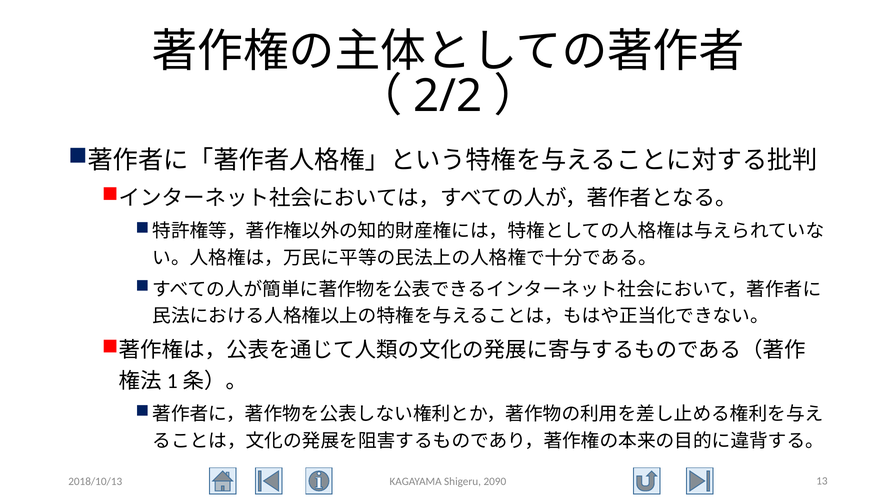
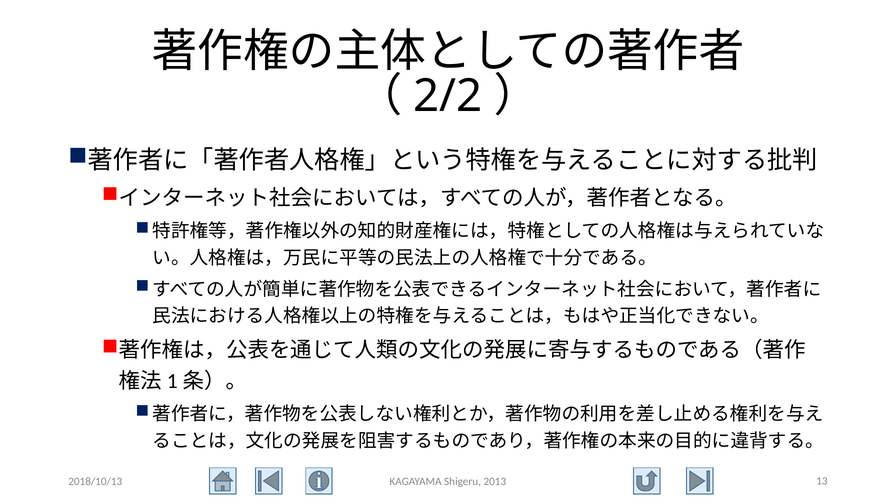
2090: 2090 -> 2013 (495, 481)
